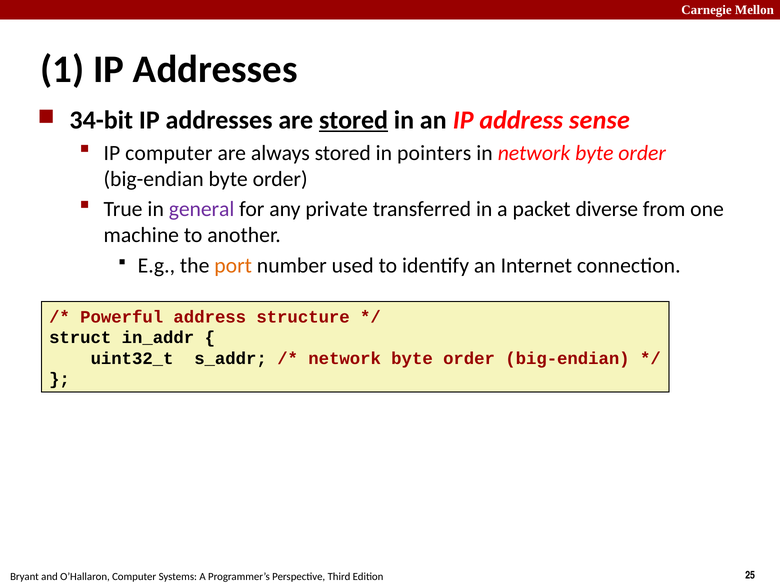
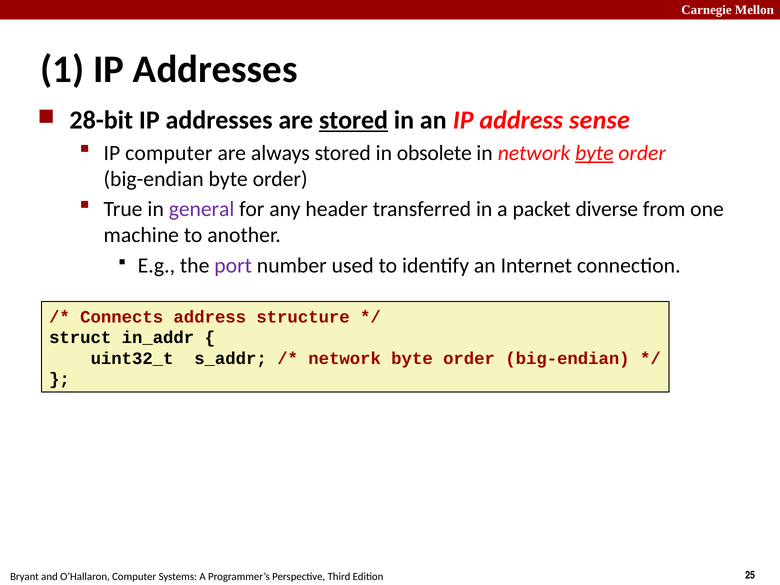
34-bit: 34-bit -> 28-bit (101, 120)
pointers: pointers -> obsolete (434, 153)
byte underline: none -> present (594, 153)
private: private -> header (337, 209)
port colour: orange -> purple (233, 266)
Powerful: Powerful -> Connects (122, 317)
